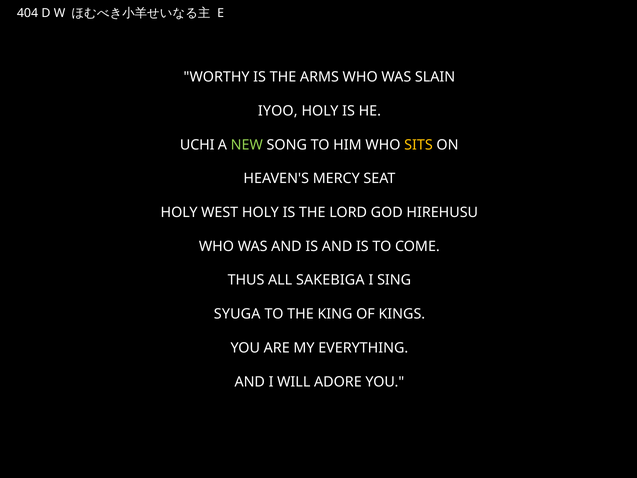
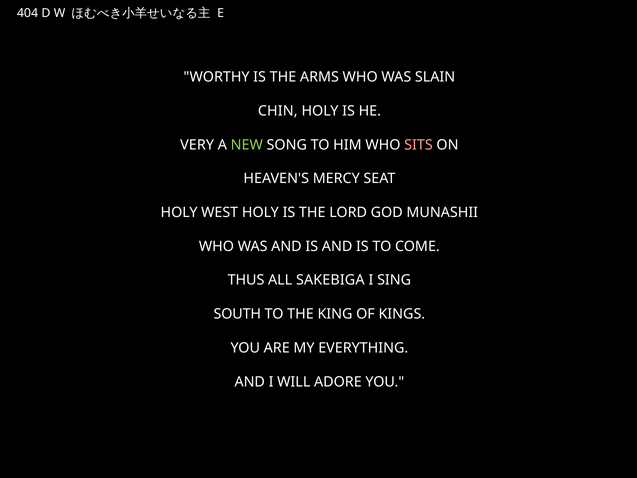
IYOO: IYOO -> CHIN (278, 111)
UCHI: UCHI -> VERY (197, 145)
SITS colour: yellow -> pink (419, 145)
HIREHUSU: HIREHUSU -> MUNASHII (442, 212)
SYUGA: SYUGA -> SOUTH (237, 314)
